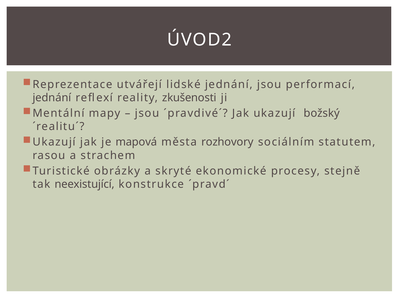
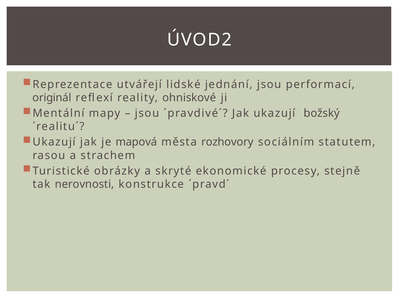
jednání: jednání -> originál (52, 98)
zkušenosti: zkušenosti -> ohniskové (189, 98)
neexistující: neexistující -> nerovnosti (85, 184)
